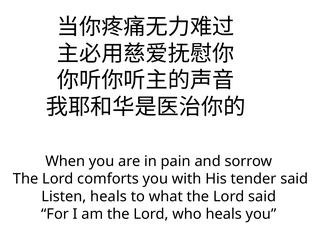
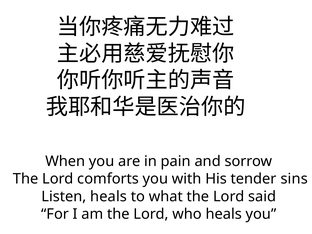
tender said: said -> sins (294, 179)
